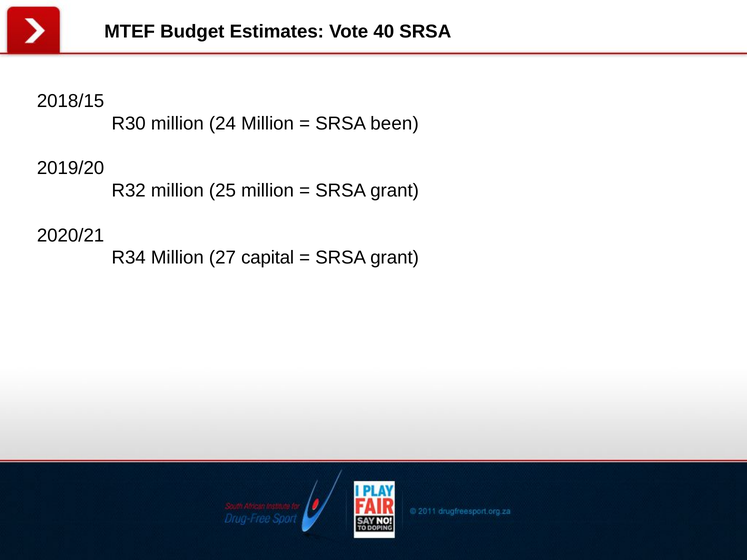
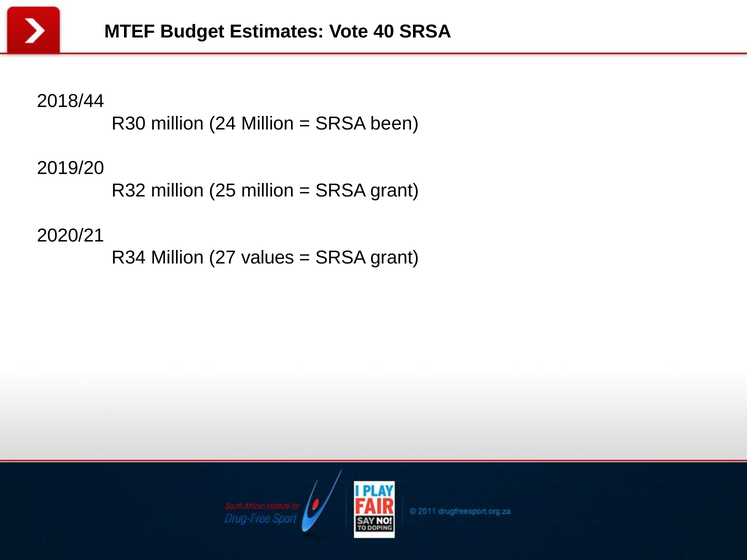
2018/15: 2018/15 -> 2018/44 (71, 101)
capital: capital -> values (268, 258)
